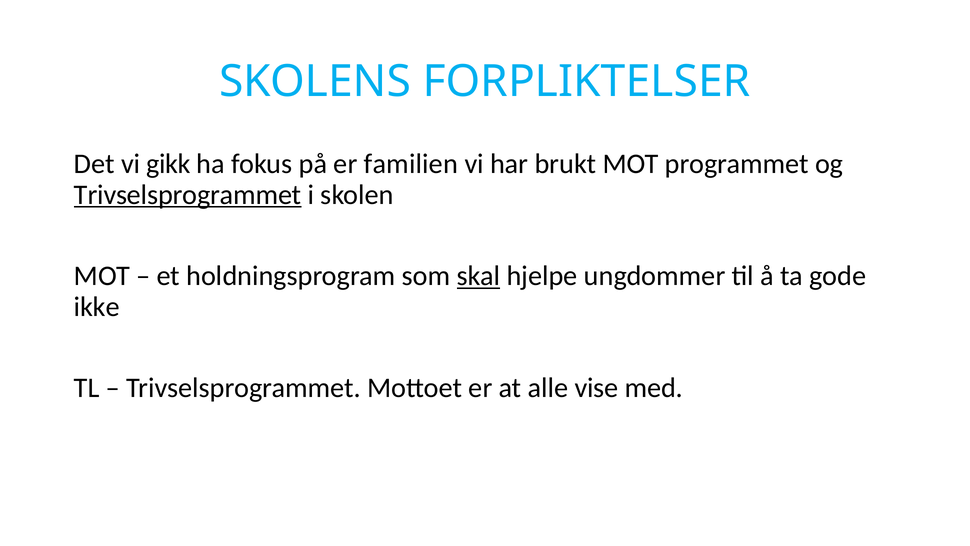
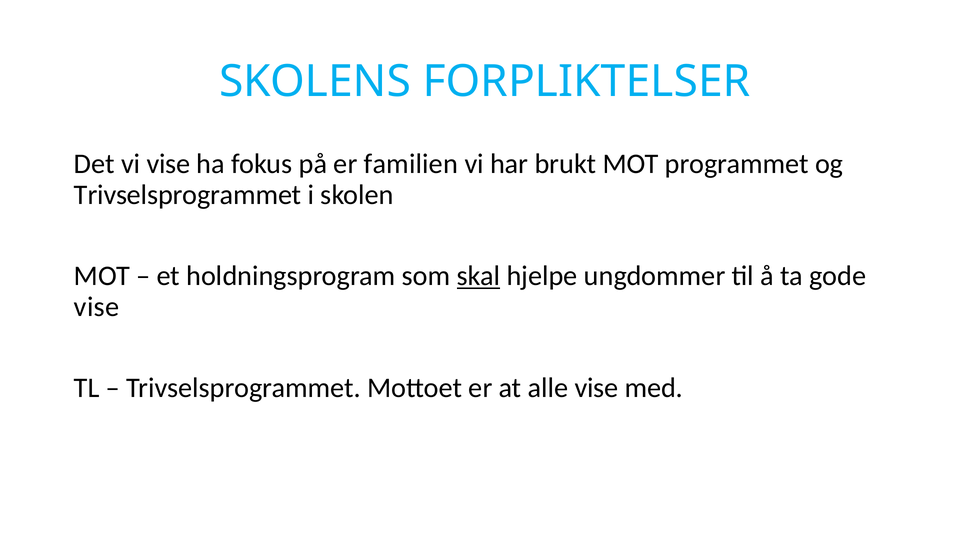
vi gikk: gikk -> vise (168, 164)
Trivselsprogrammet underline: present -> none (188, 195)
ikke: ikke -> vise (97, 306)
